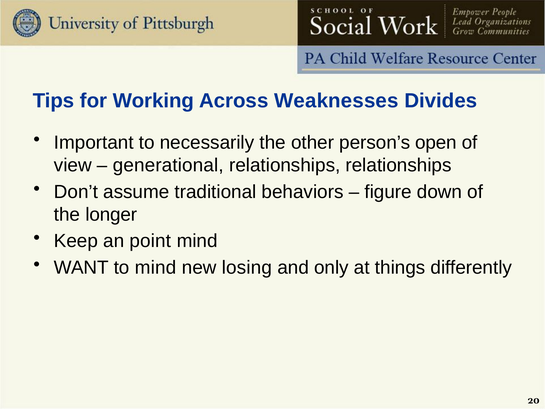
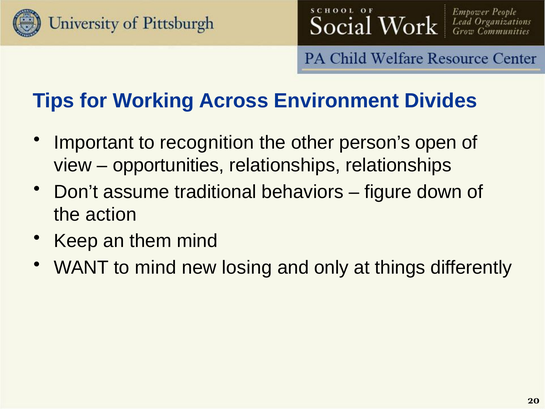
Weaknesses: Weaknesses -> Environment (336, 101)
necessarily: necessarily -> recognition (207, 143)
generational: generational -> opportunities (168, 165)
longer: longer -> action (111, 214)
point: point -> them (150, 241)
